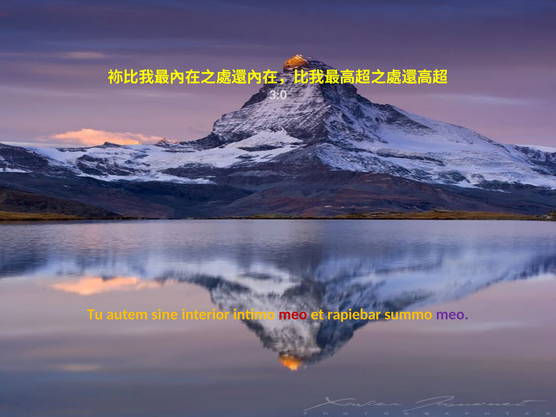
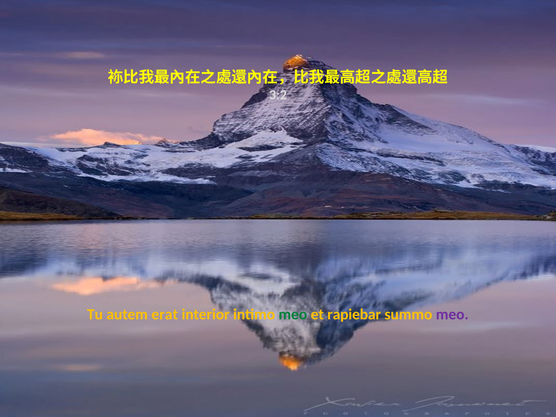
3:0: 3:0 -> 3:2 (278, 95)
sine: sine -> erat (165, 314)
meo colour: red -> green (293, 314)
